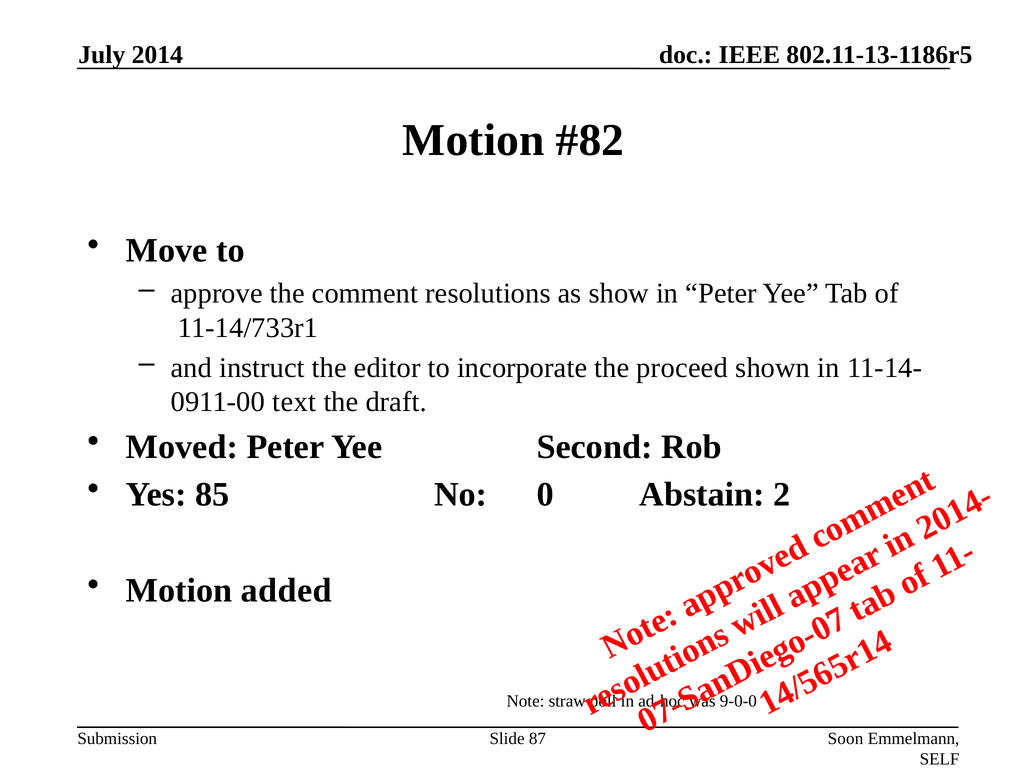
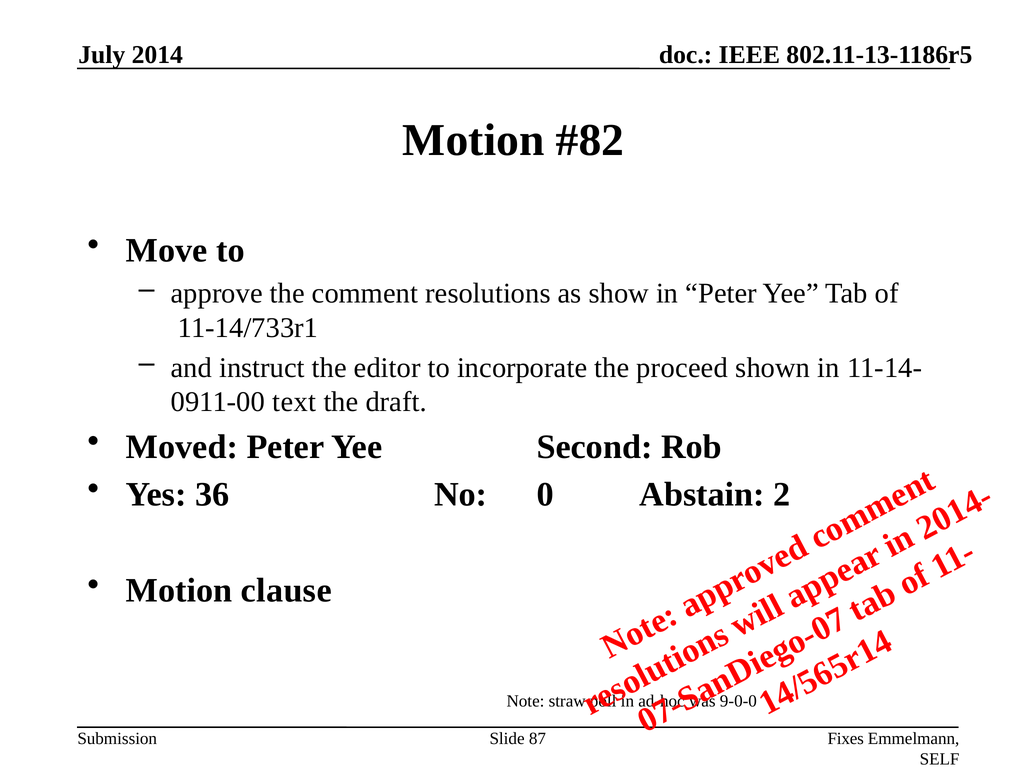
85: 85 -> 36 (212, 495)
added: added -> clause (286, 591)
Soon: Soon -> Fixes (846, 739)
